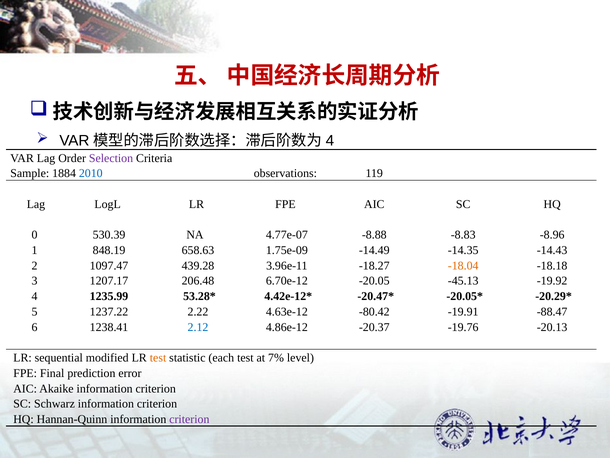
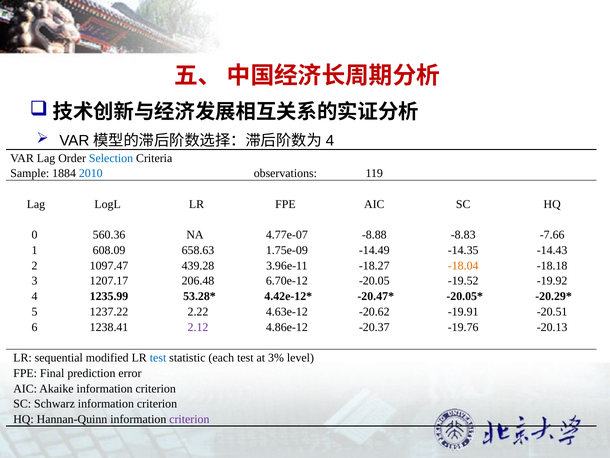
Selection colour: purple -> blue (111, 158)
530.39: 530.39 -> 560.36 (109, 235)
-8.96: -8.96 -> -7.66 (552, 235)
848.19: 848.19 -> 608.09 (109, 250)
-45.13: -45.13 -> -19.52 (463, 281)
-80.42: -80.42 -> -20.62 (374, 311)
-88.47: -88.47 -> -20.51 (552, 311)
2.12 colour: blue -> purple (198, 327)
test colour: orange -> blue (158, 357)
7%: 7% -> 3% (276, 357)
